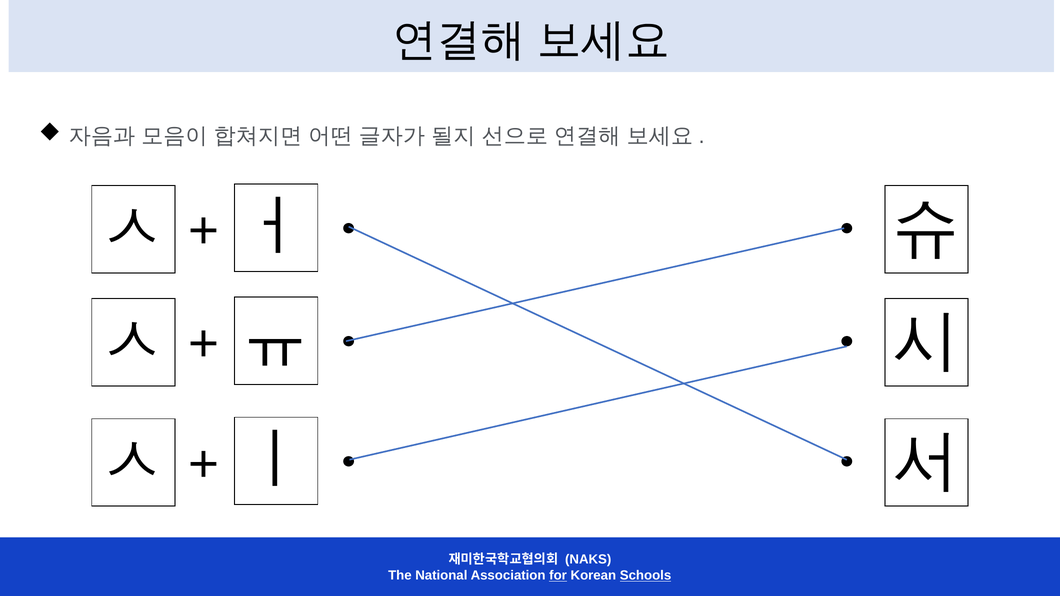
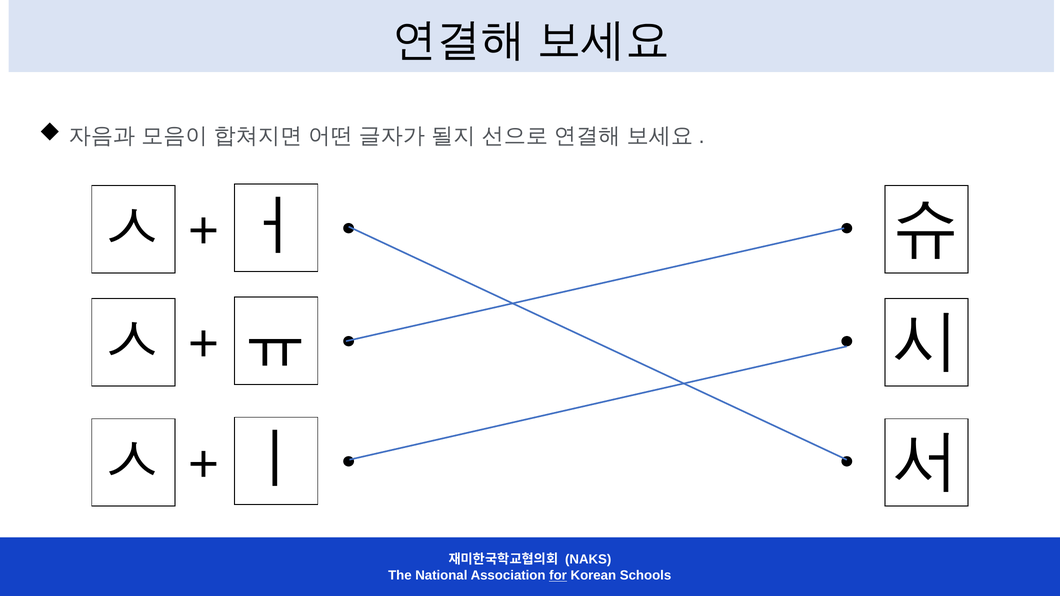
Schools underline: present -> none (646, 576)
